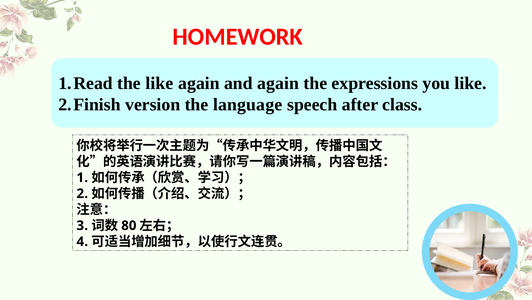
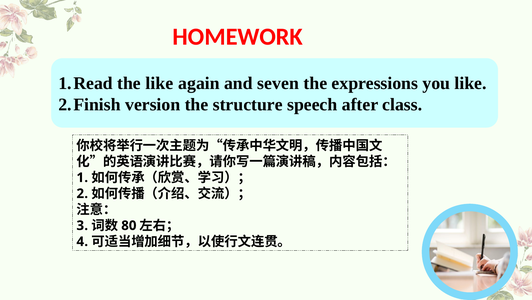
and again: again -> seven (278, 83)
language: language -> structure (248, 105)
